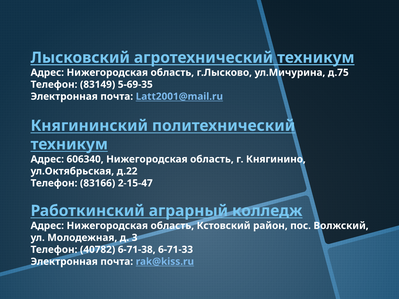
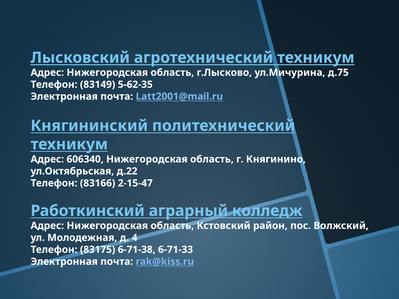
5-69-35: 5-69-35 -> 5-62-35 (135, 85)
3: 3 -> 4 (135, 238)
40782: 40782 -> 83175 (98, 250)
